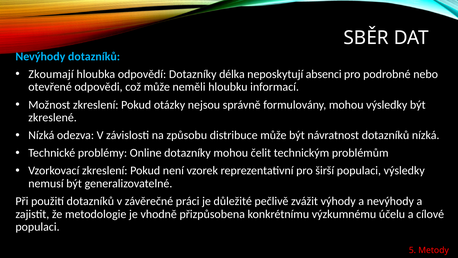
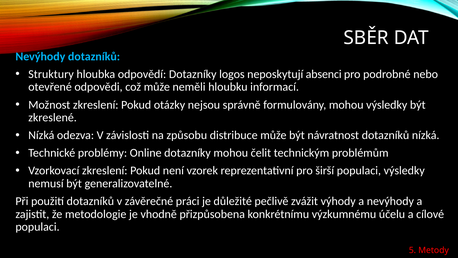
Zkoumají: Zkoumají -> Struktury (51, 74)
délka: délka -> logos (232, 74)
